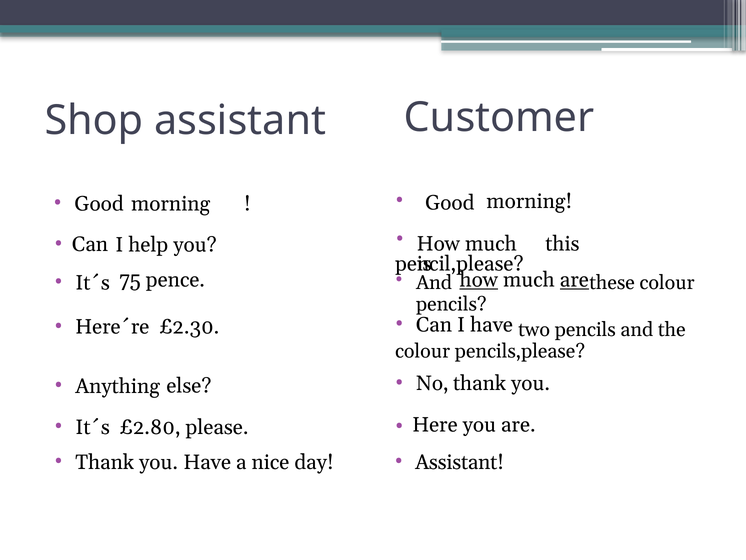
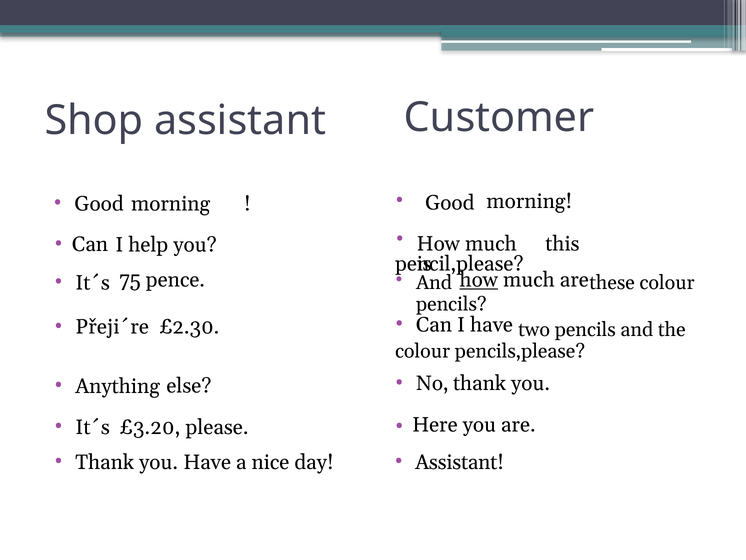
are underline: present -> none (574, 280)
Here´re: Here´re -> Přeji´re (112, 327)
£2.80: £2.80 -> £3.20 (150, 427)
